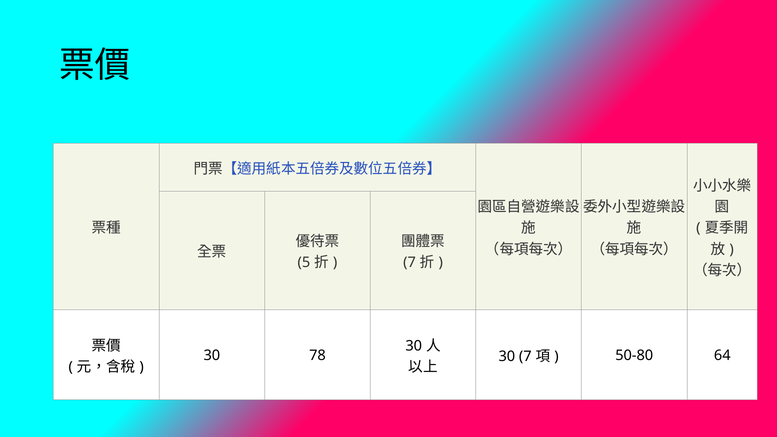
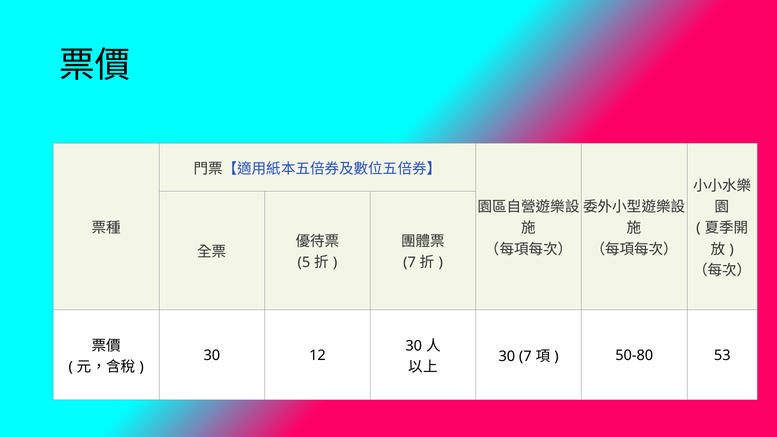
78: 78 -> 12 (317, 356)
64: 64 -> 53 (722, 356)
